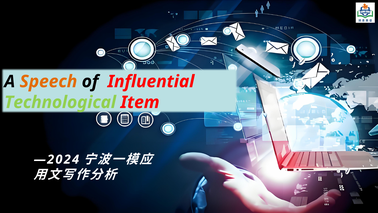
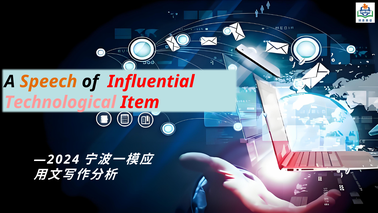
Technological colour: light green -> pink (60, 102)
